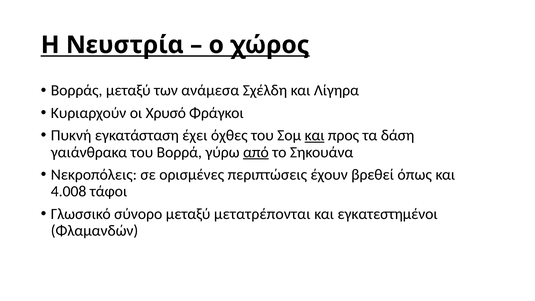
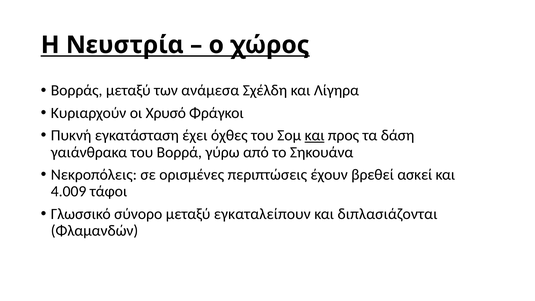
από underline: present -> none (256, 152)
όπως: όπως -> ασκεί (415, 175)
4.008: 4.008 -> 4.009 (69, 191)
μετατρέπονται: μετατρέπονται -> εγκαταλείπουν (262, 214)
εγκατεστημένοι: εγκατεστημένοι -> διπλασιάζονται (387, 214)
